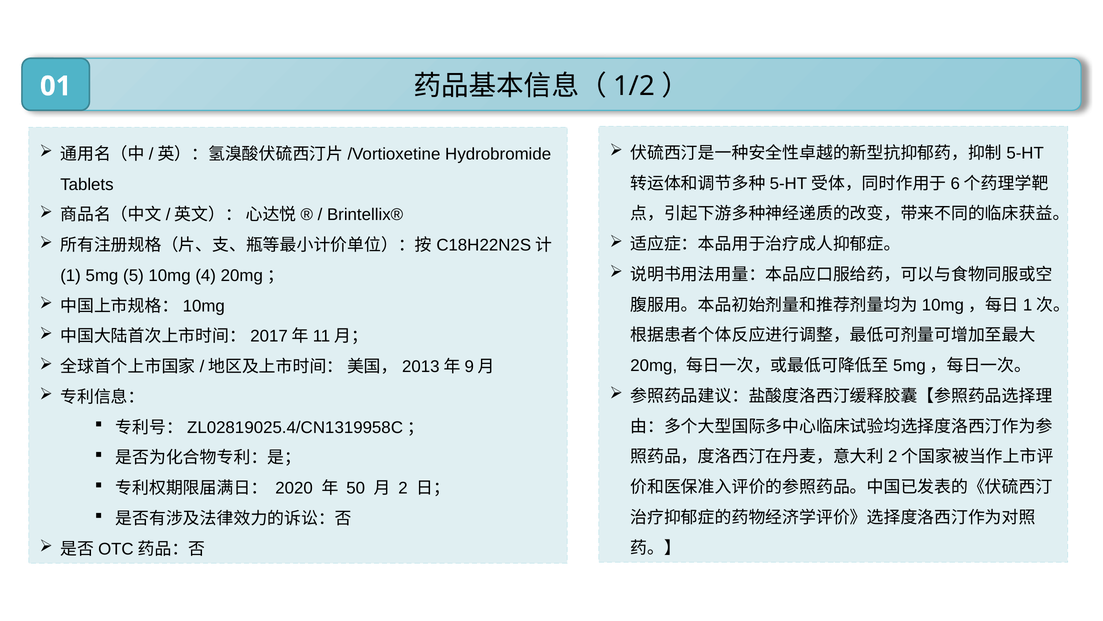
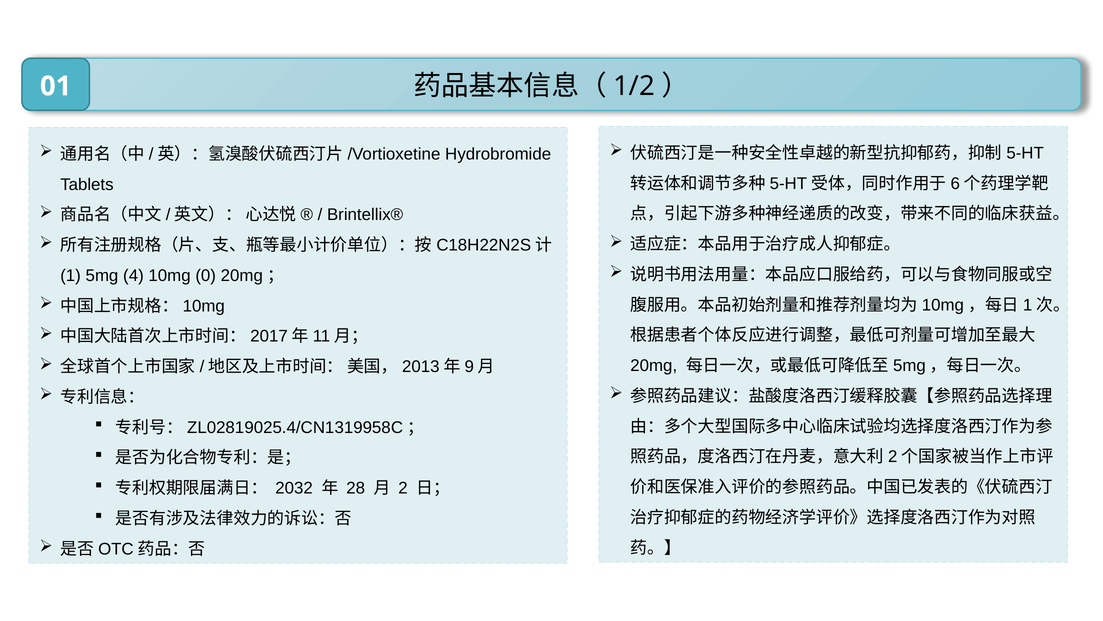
5: 5 -> 4 (133, 275)
4: 4 -> 0 (206, 275)
2020: 2020 -> 2032 (294, 488)
50: 50 -> 28 (356, 488)
